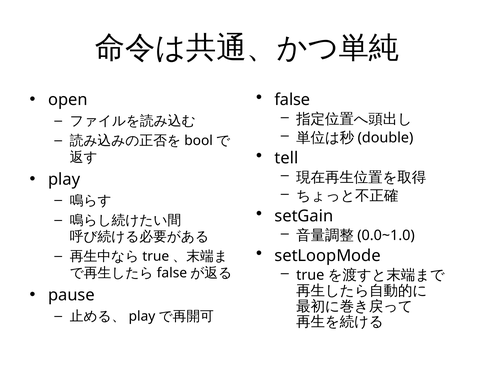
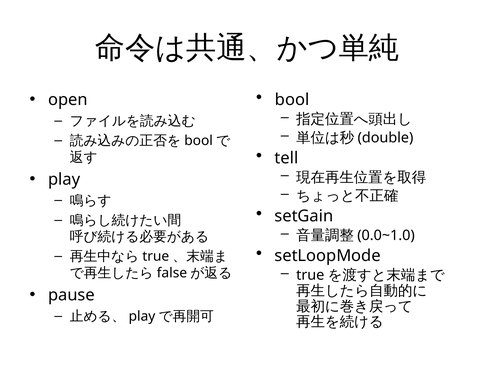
false: false -> bool (292, 100)
